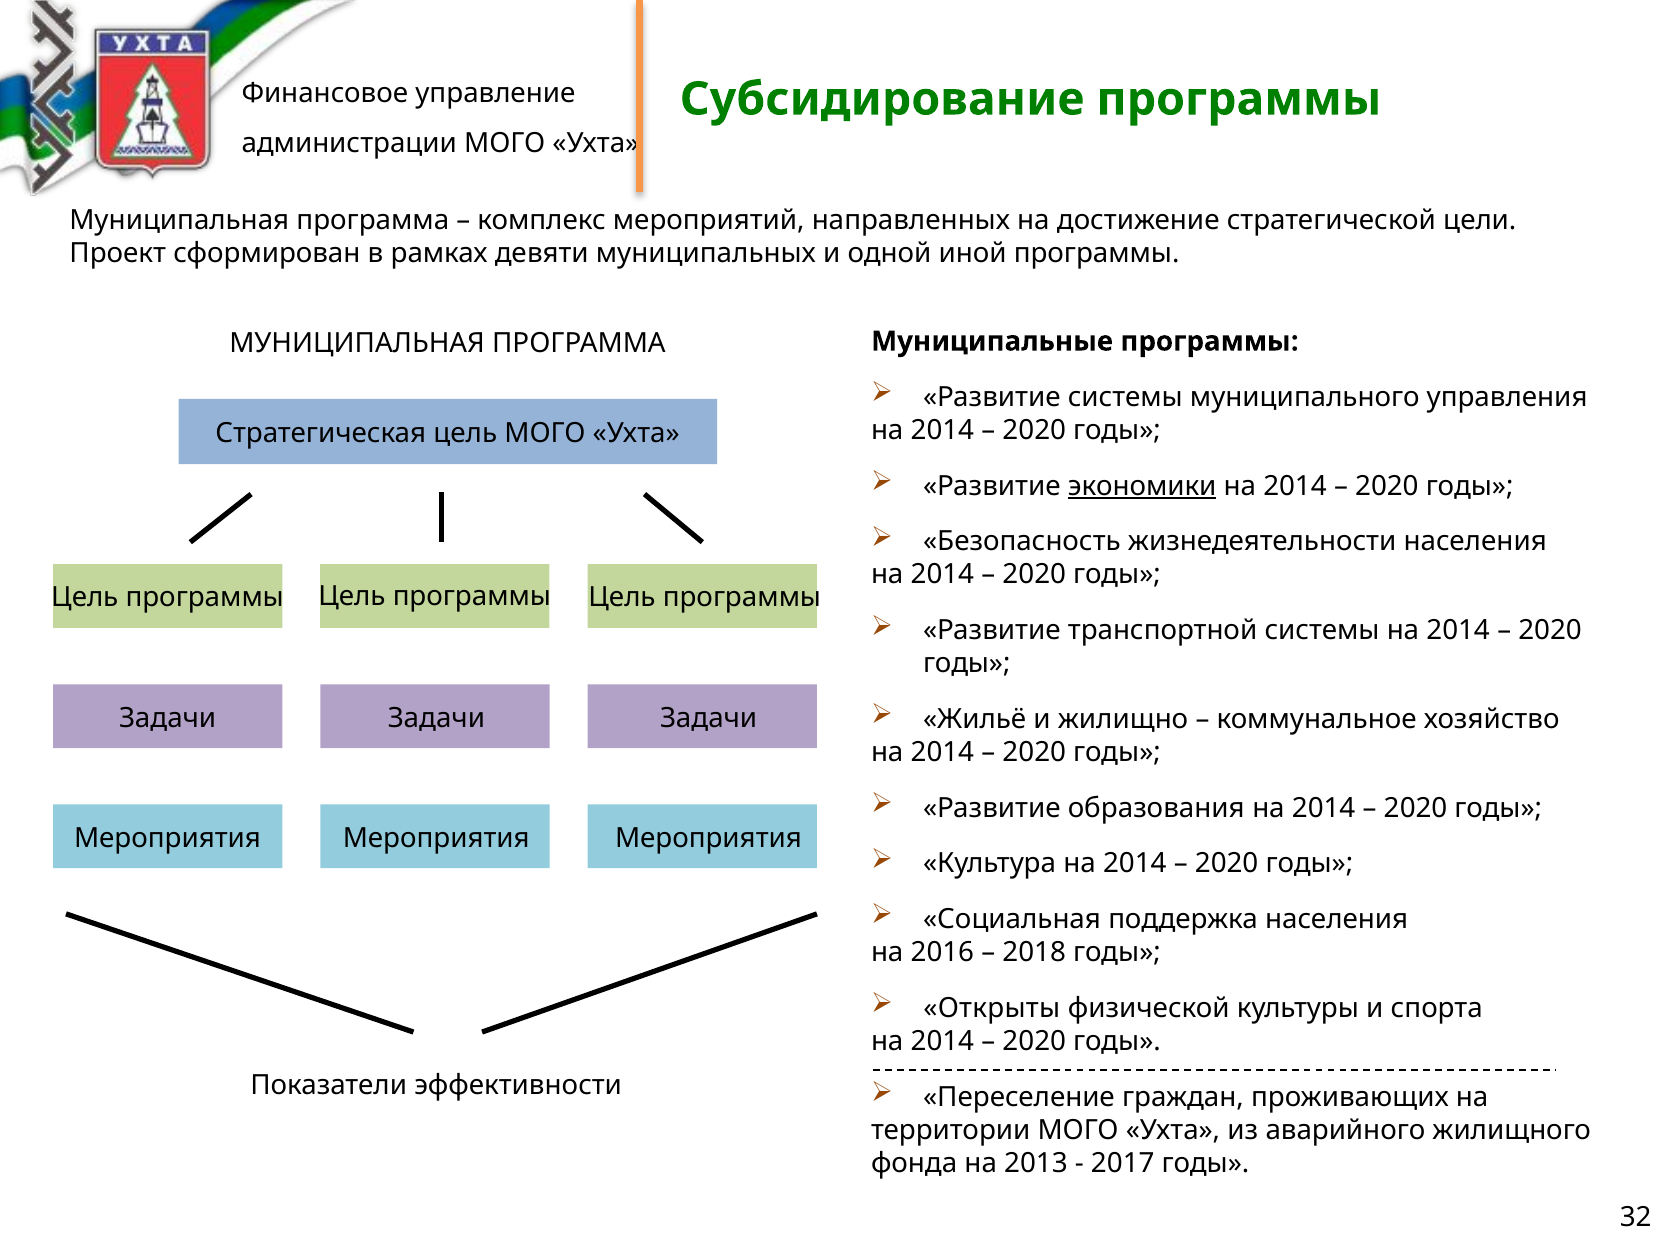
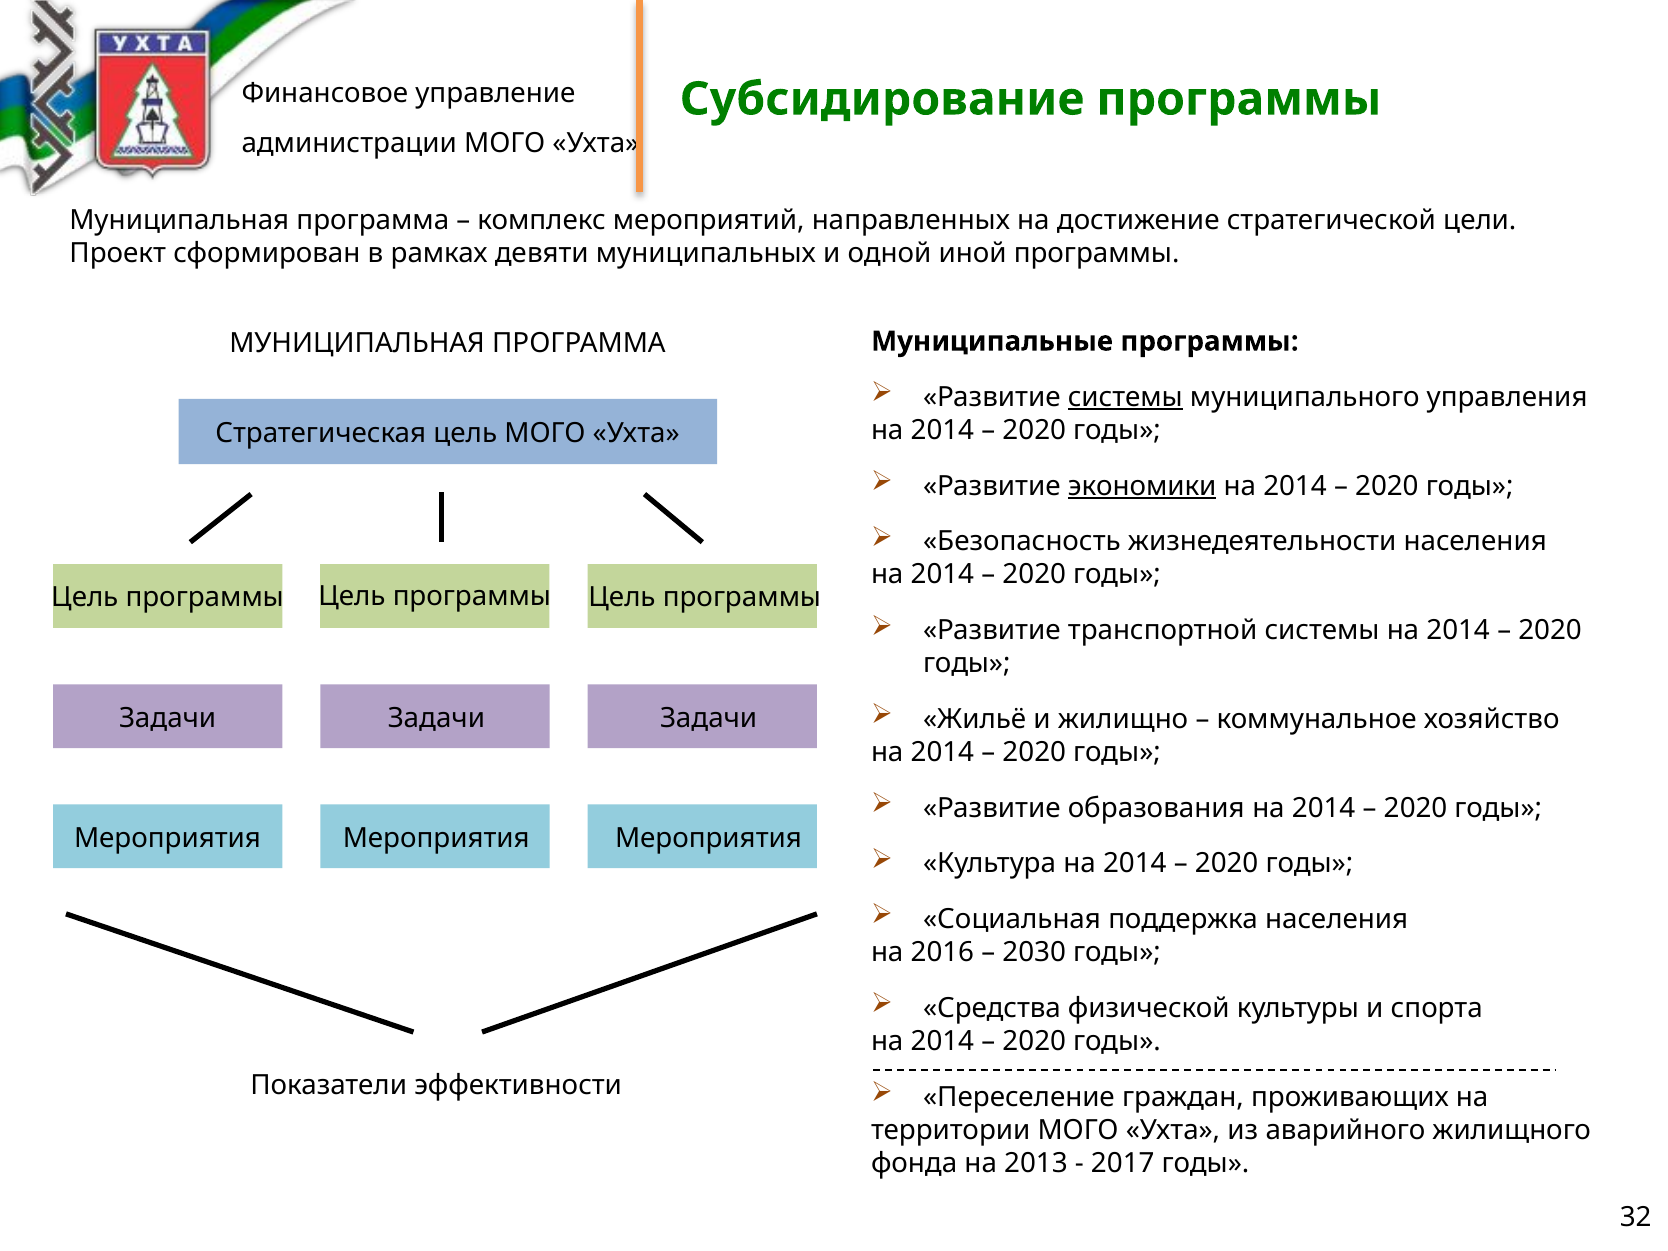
системы underline: none -> present (1125, 397)
2018: 2018 -> 2030 (1034, 953)
Открыты: Открыты -> Средства (992, 1008)
